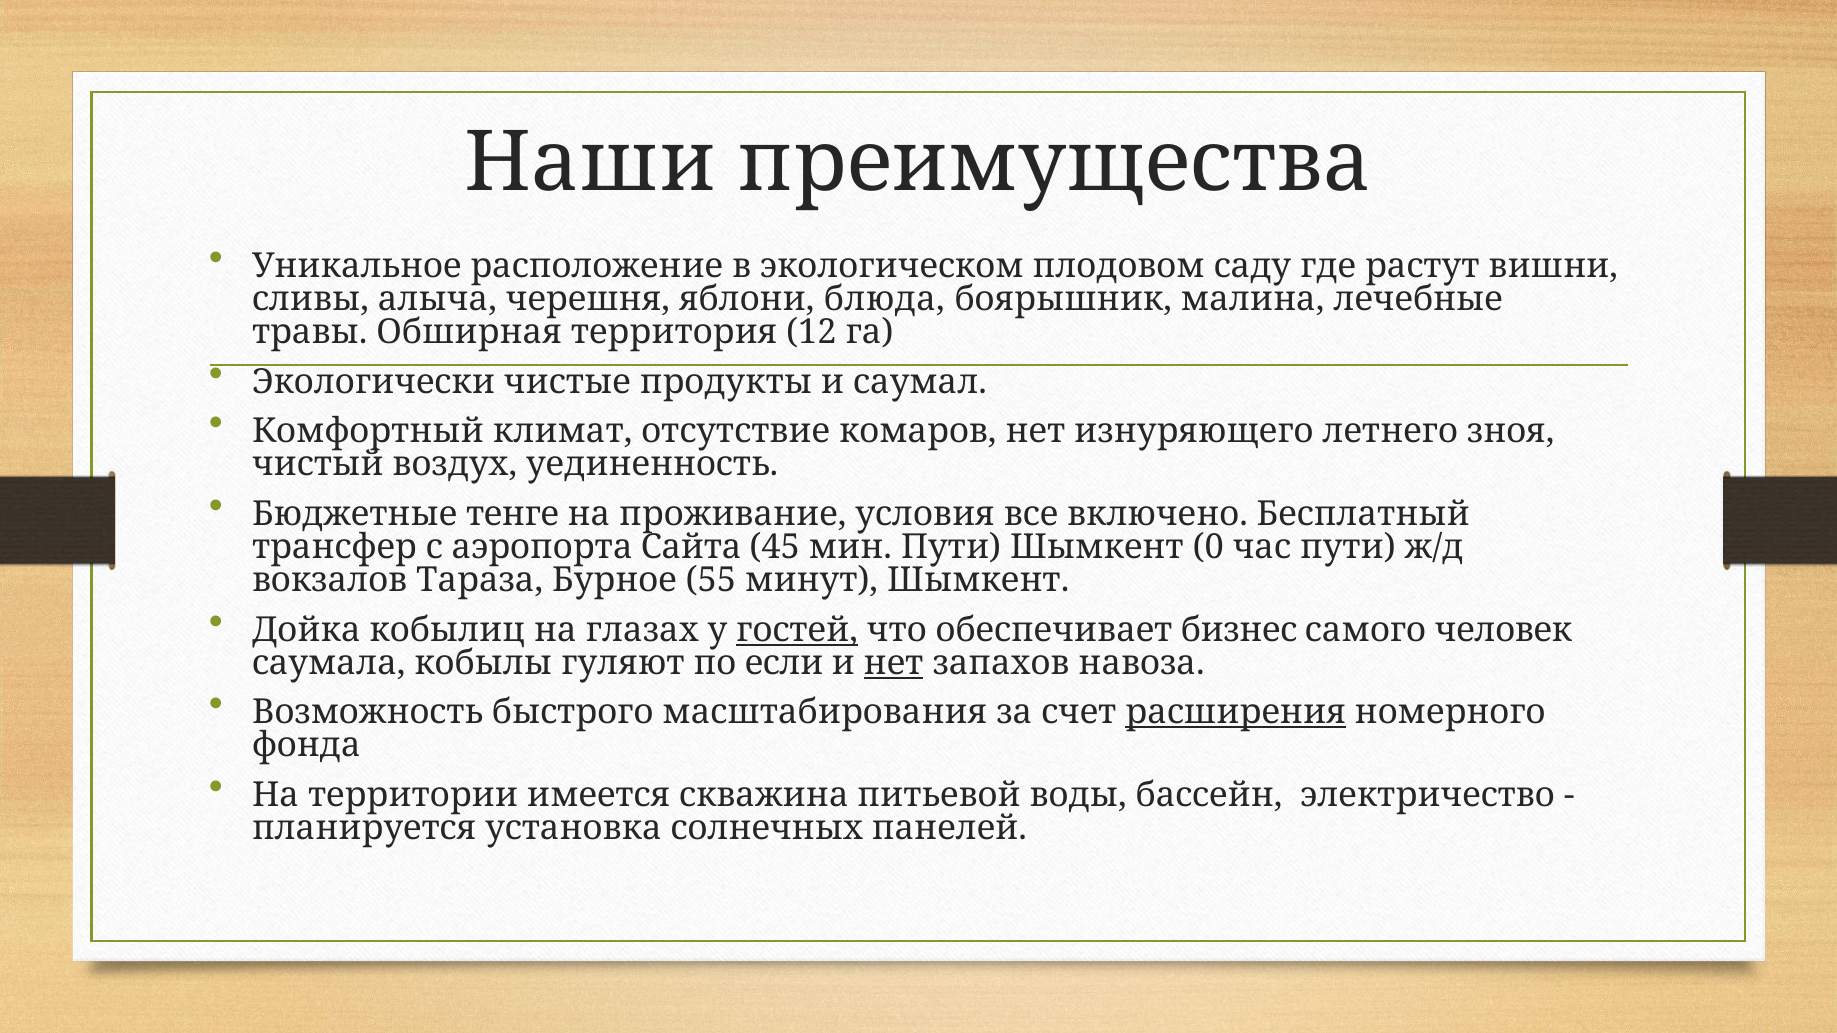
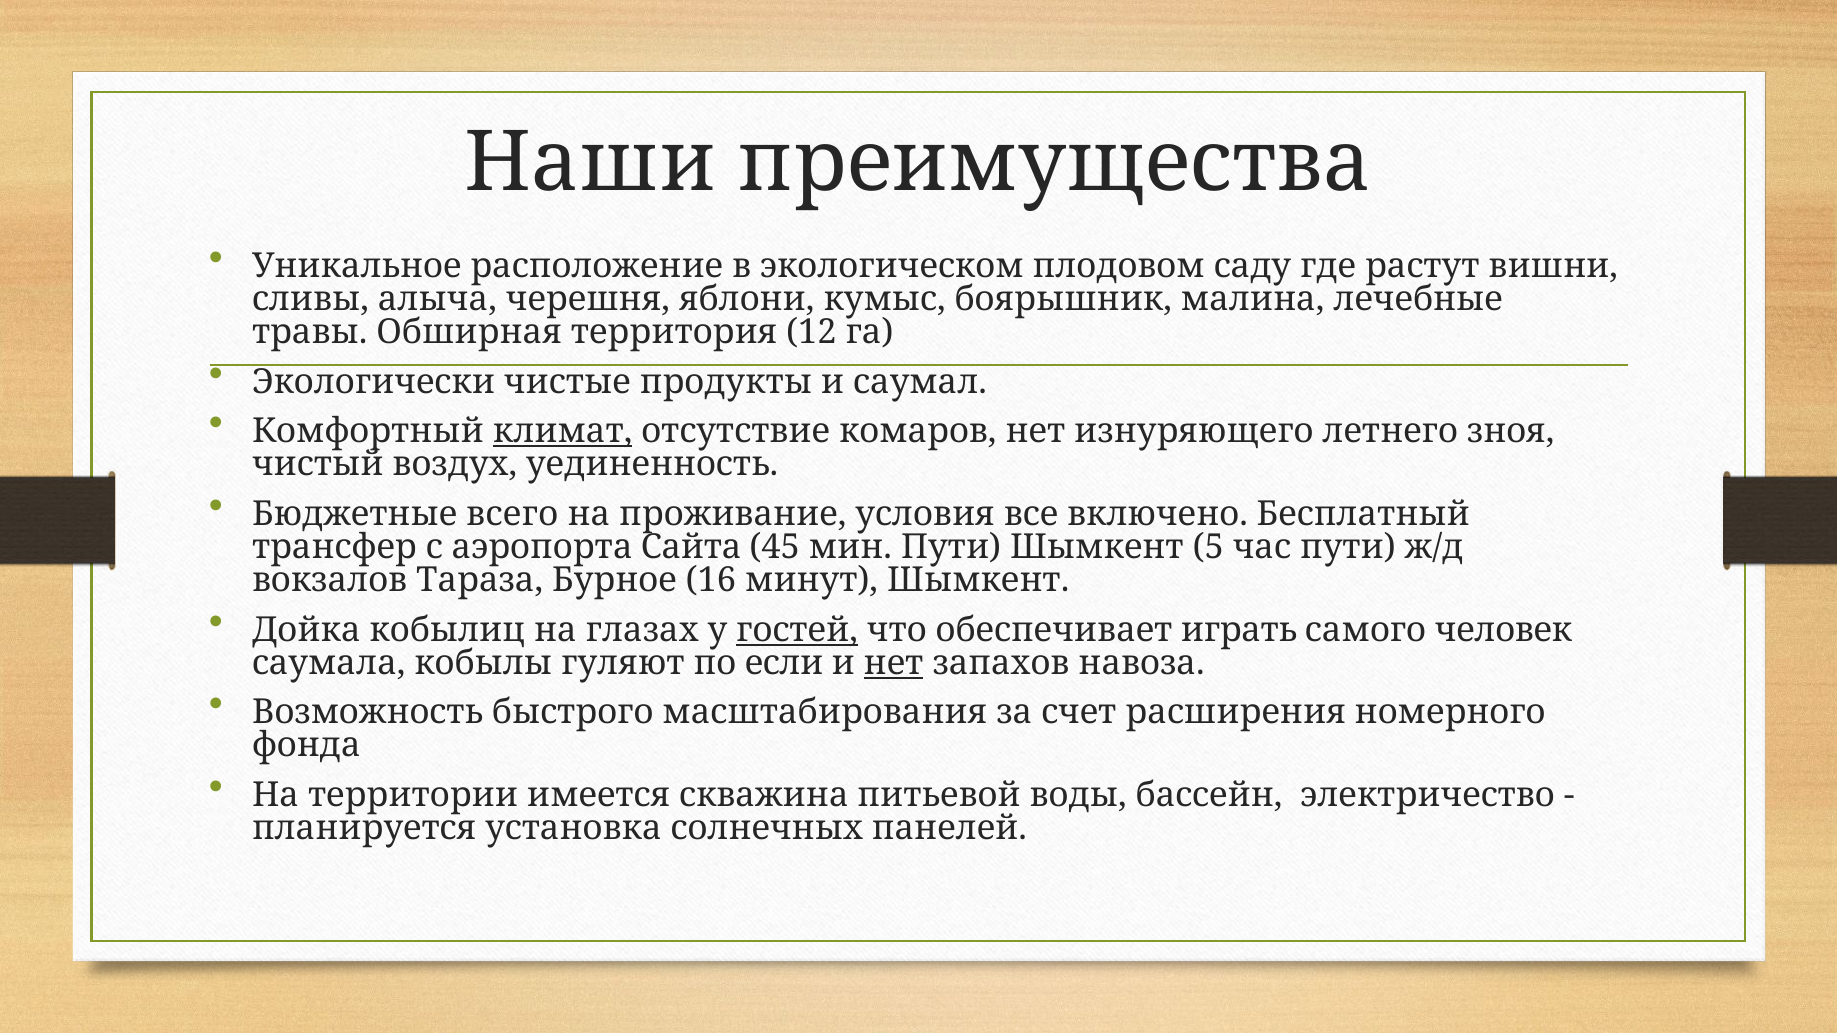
блюда: блюда -> кумыс (885, 299)
климат underline: none -> present (563, 432)
тенге: тенге -> всего (512, 514)
0: 0 -> 5 (1208, 547)
55: 55 -> 16 (711, 580)
бизнес: бизнес -> играть (1239, 630)
расширения underline: present -> none (1236, 713)
